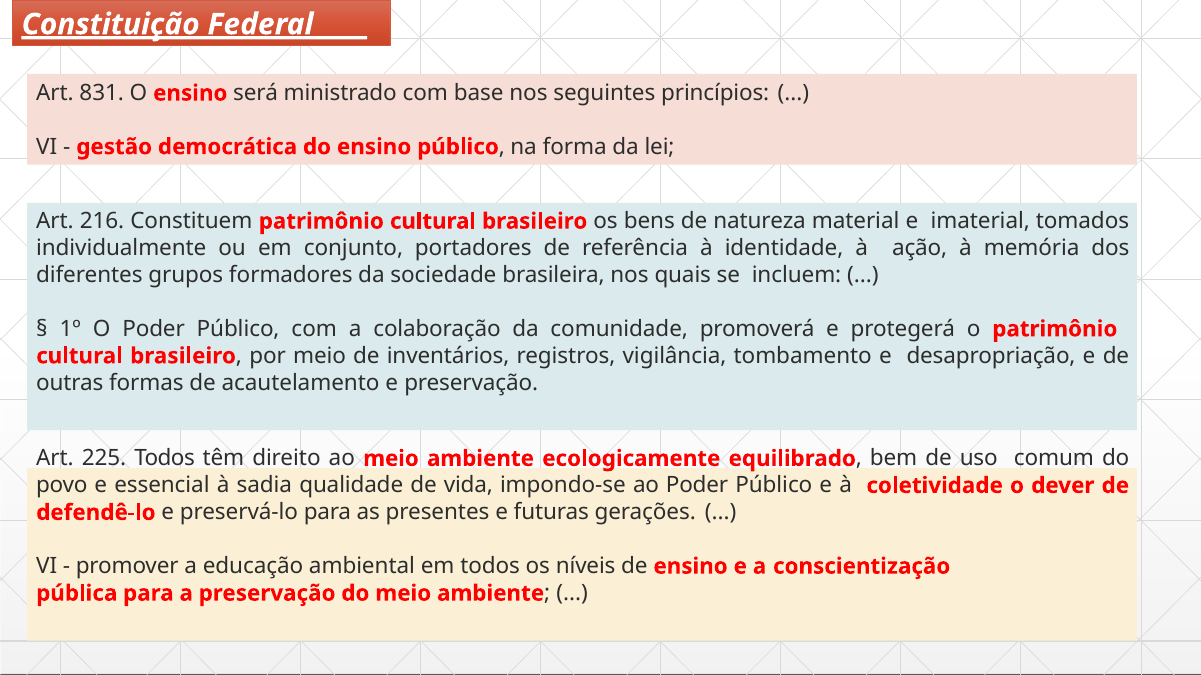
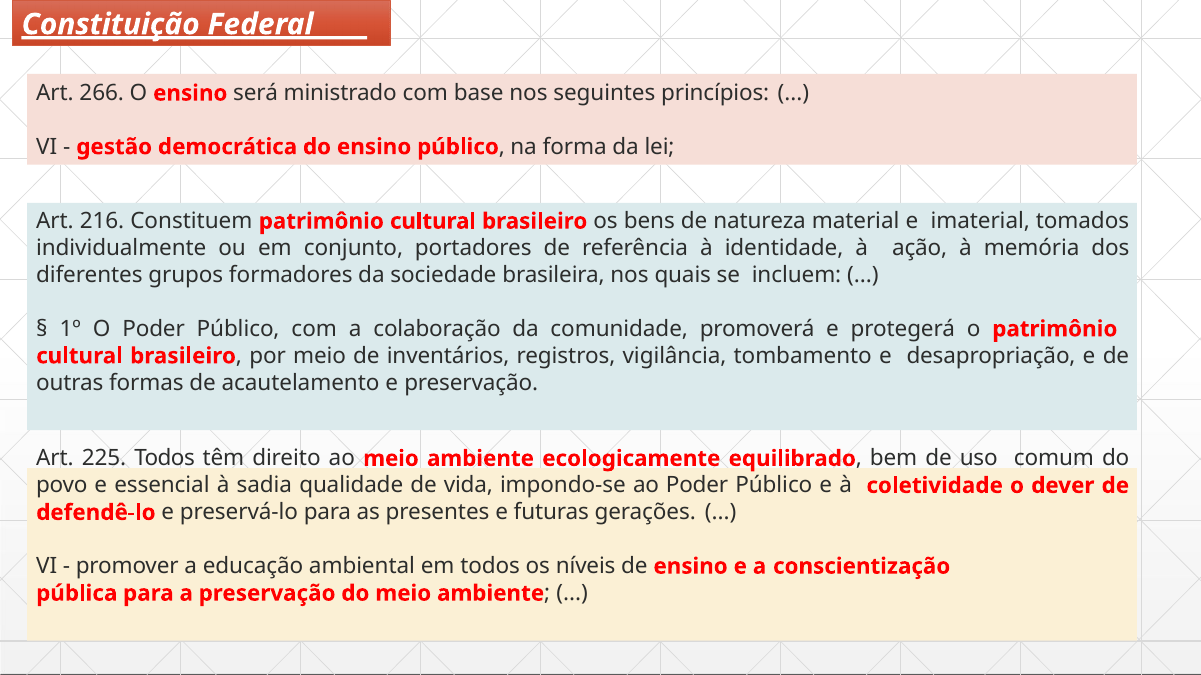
831: 831 -> 266 (102, 93)
